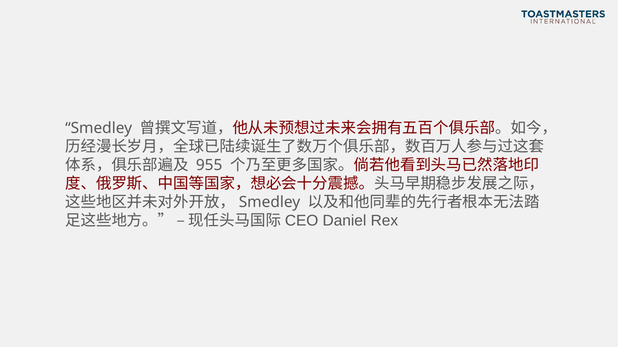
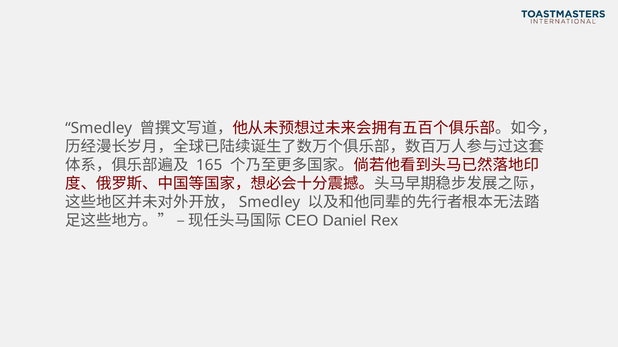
955: 955 -> 165 (209, 165)
